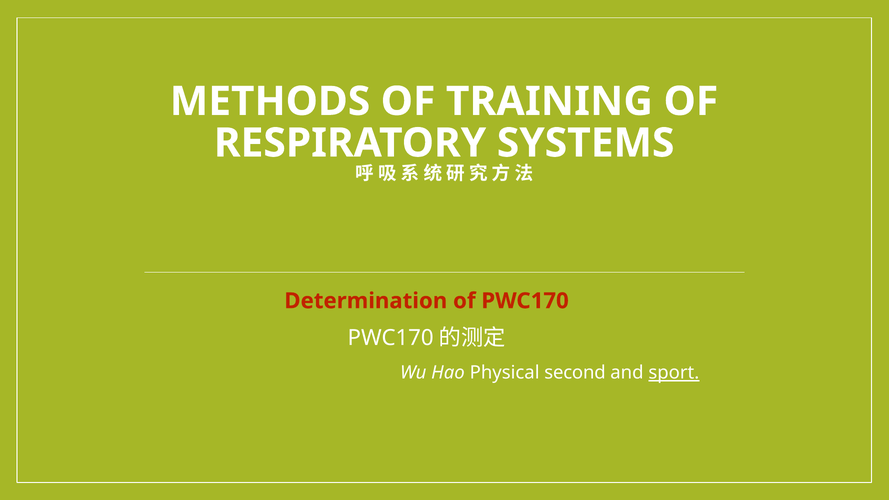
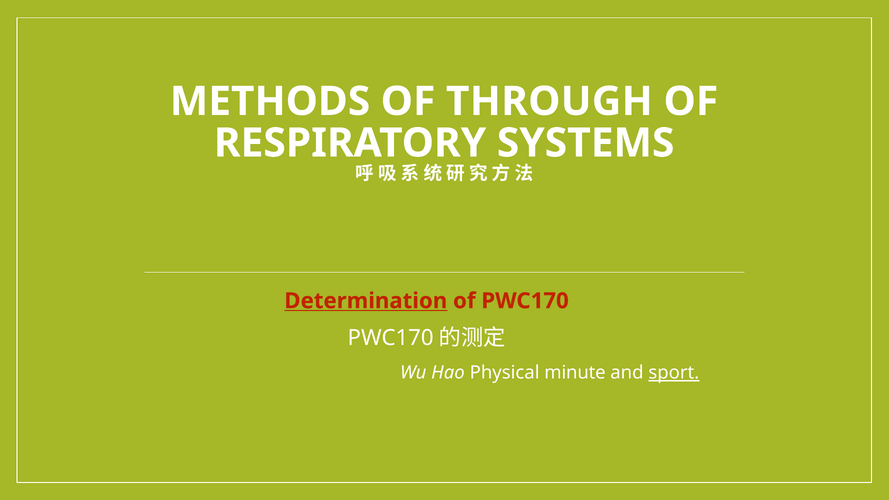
TRAINING: TRAINING -> THROUGH (549, 101)
Determination underline: none -> present (366, 301)
second: second -> minute (575, 373)
